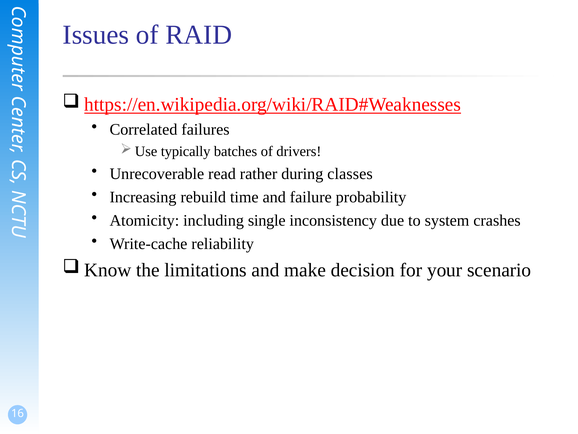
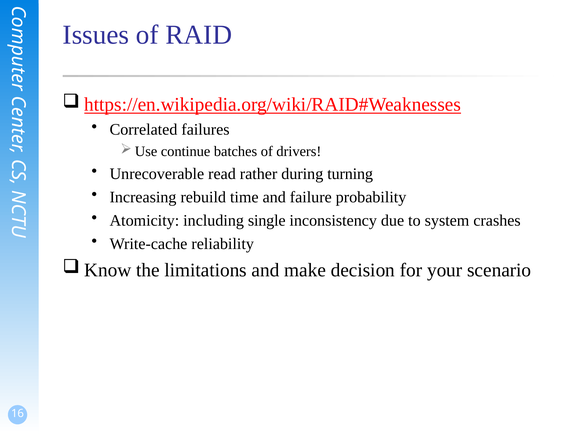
typically: typically -> continue (186, 151)
classes: classes -> turning (350, 174)
